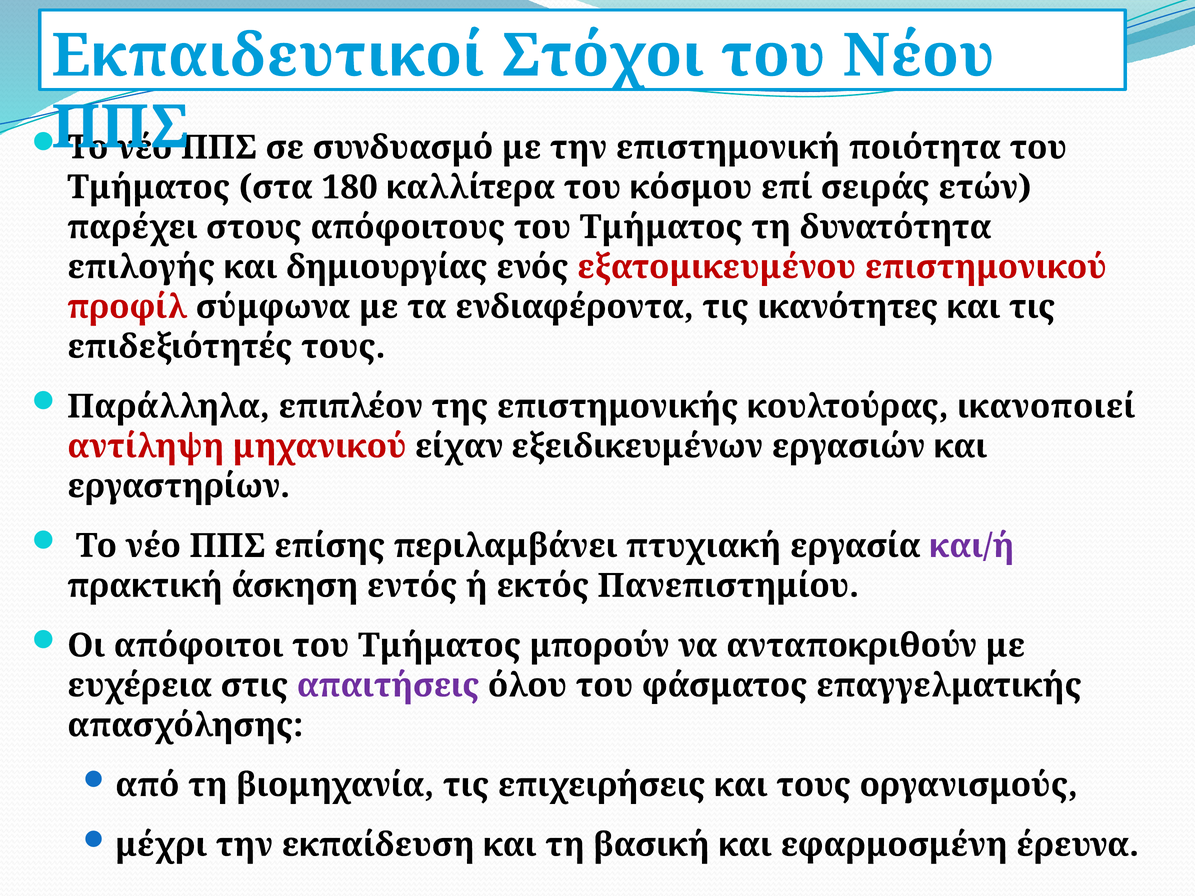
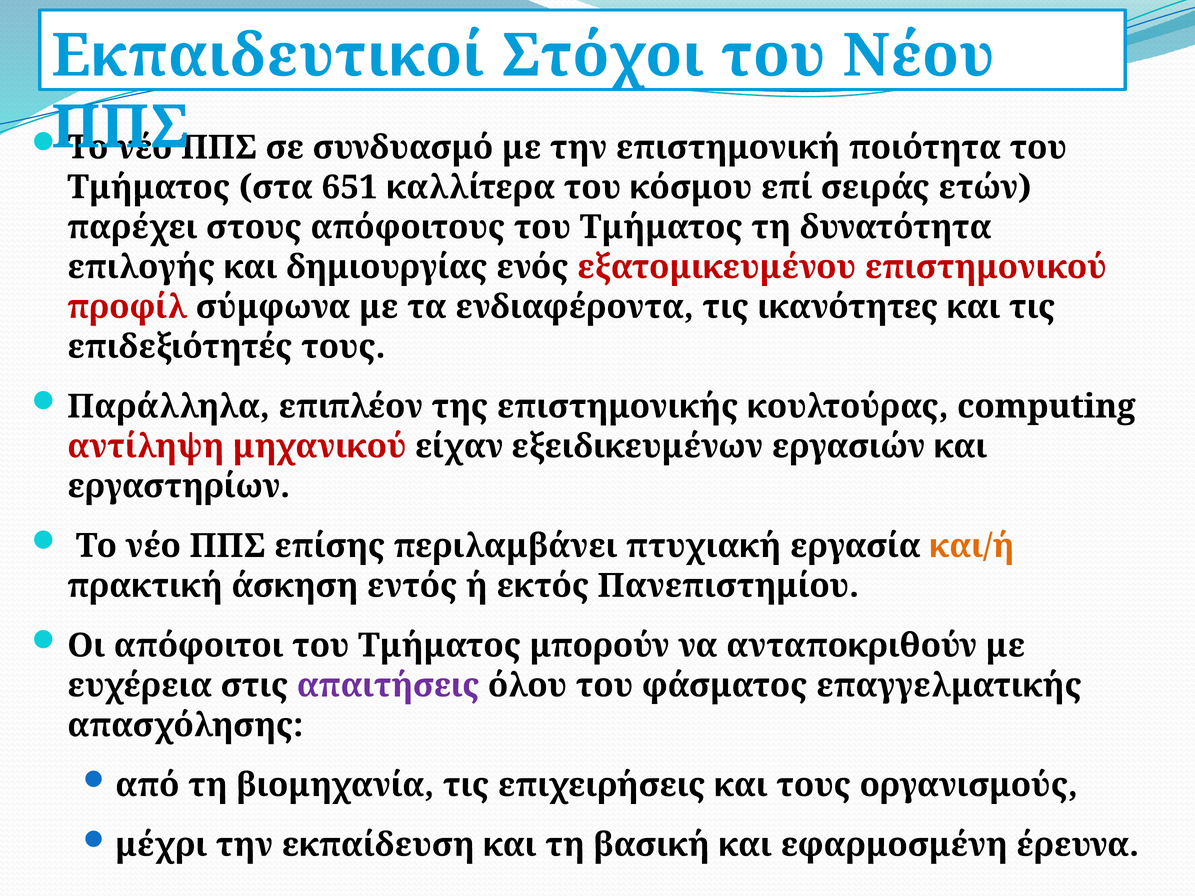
180: 180 -> 651 (350, 187)
ικανοποιεί: ικανοποιεί -> computing (1046, 407)
και/ή colour: purple -> orange (972, 546)
